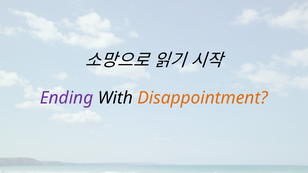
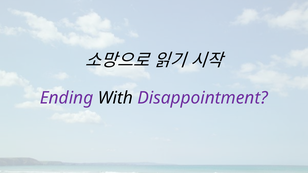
Disappointment colour: orange -> purple (203, 98)
